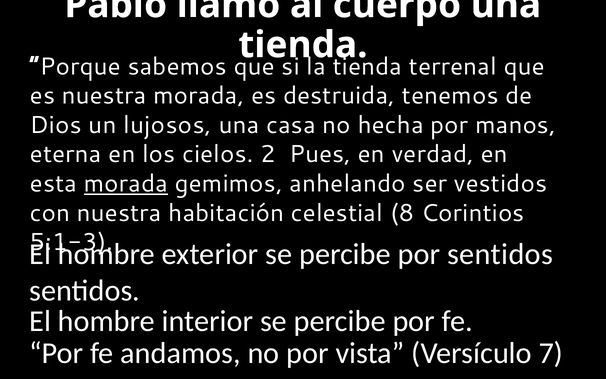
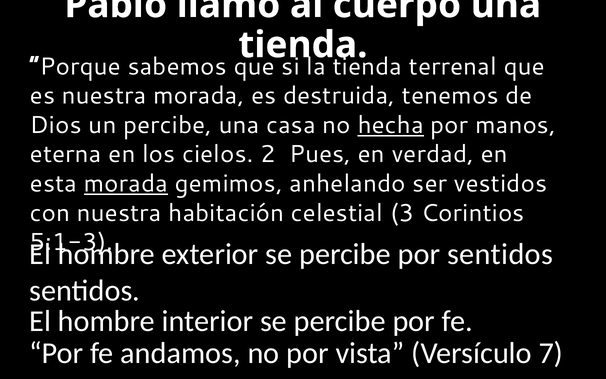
un lujosos: lujosos -> percibe (168, 125)
hecha underline: none -> present (391, 125)
8: 8 -> 3 (402, 213)
